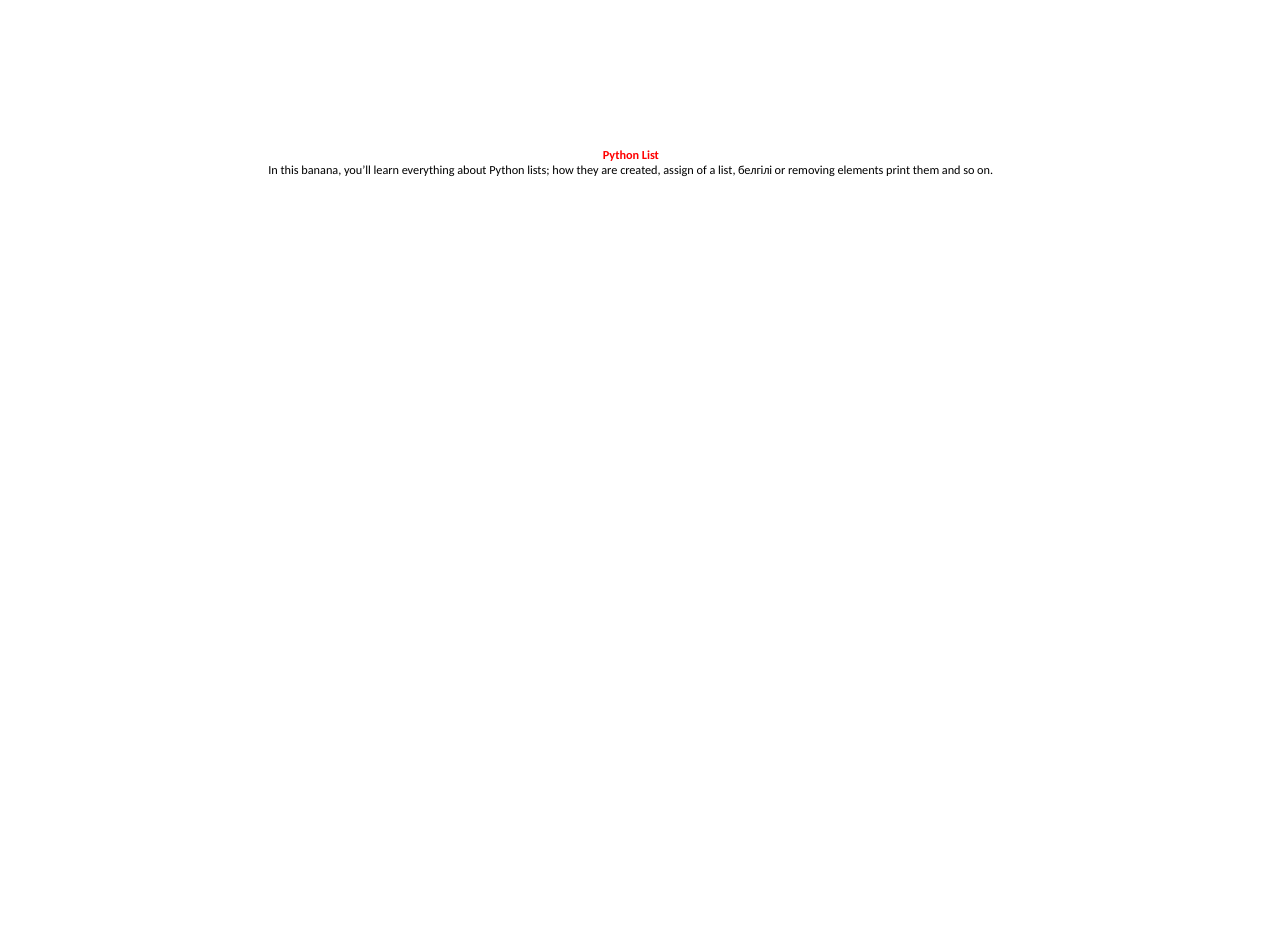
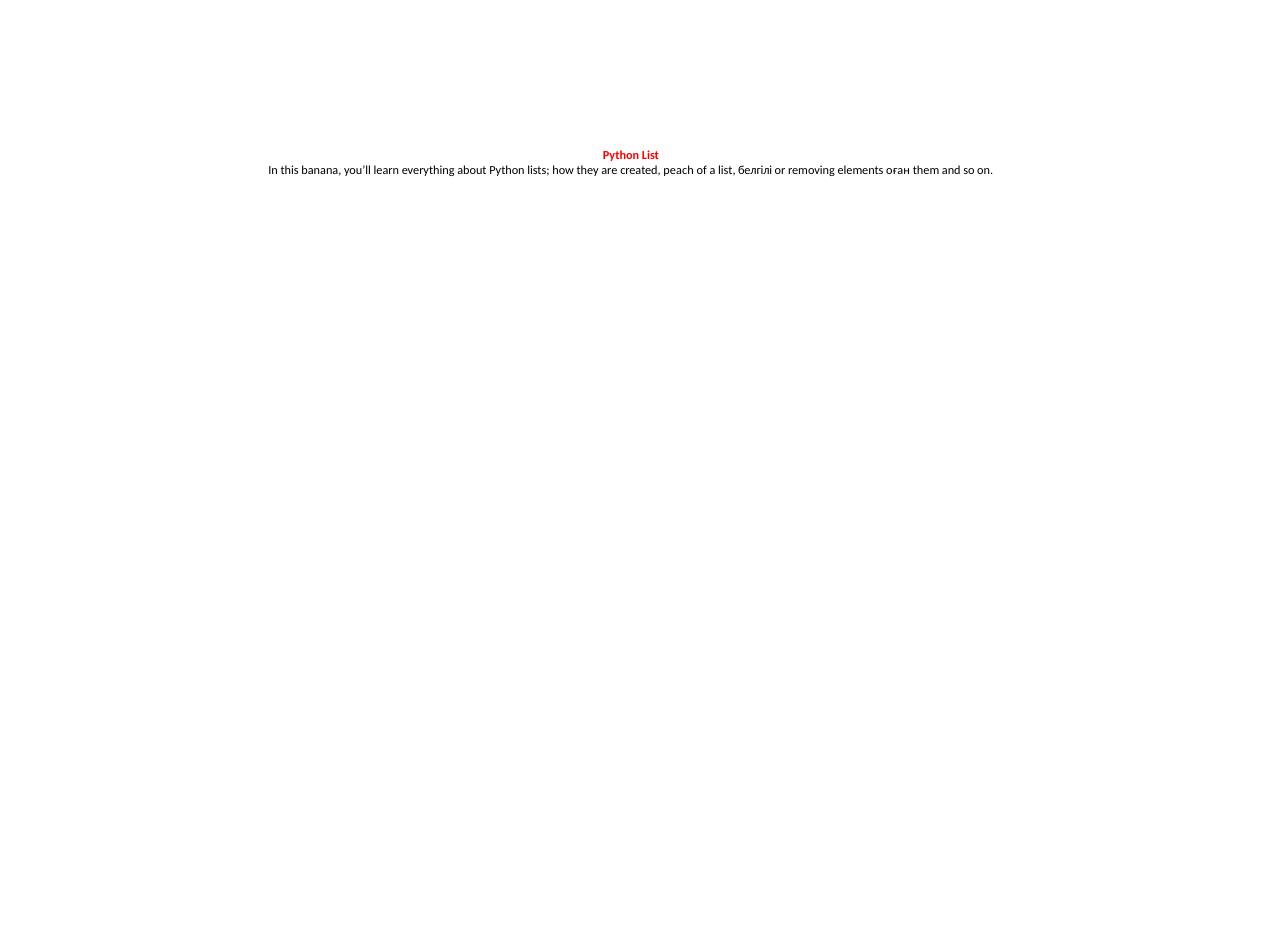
assign: assign -> peach (679, 170)
print: print -> оған (898, 170)
